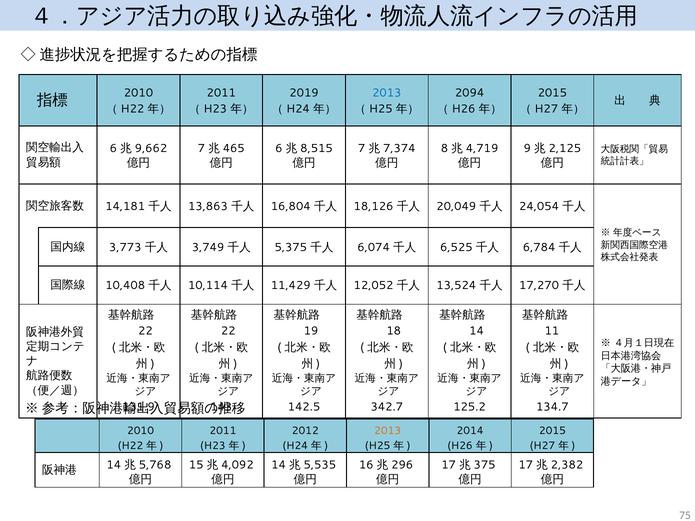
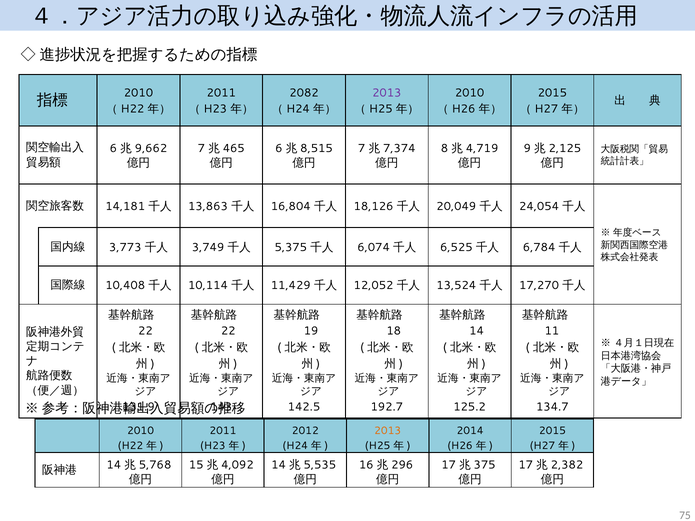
2019: 2019 -> 2082 (304, 93)
2013 colour: blue -> purple (387, 93)
2094: 2094 -> 2010 (470, 93)
342.7: 342.7 -> 192.7 (387, 407)
